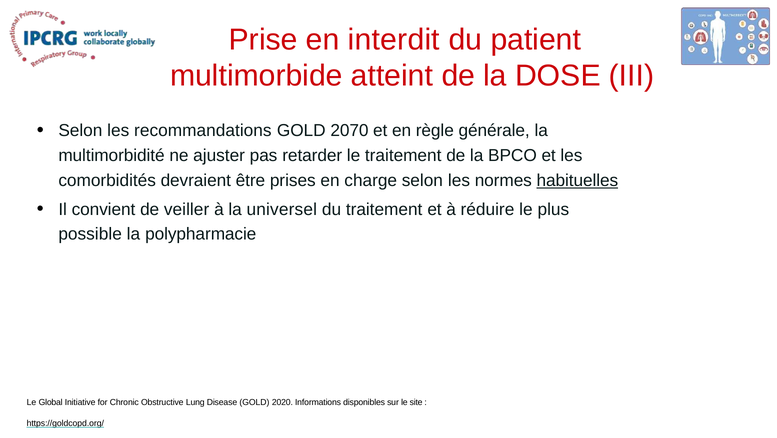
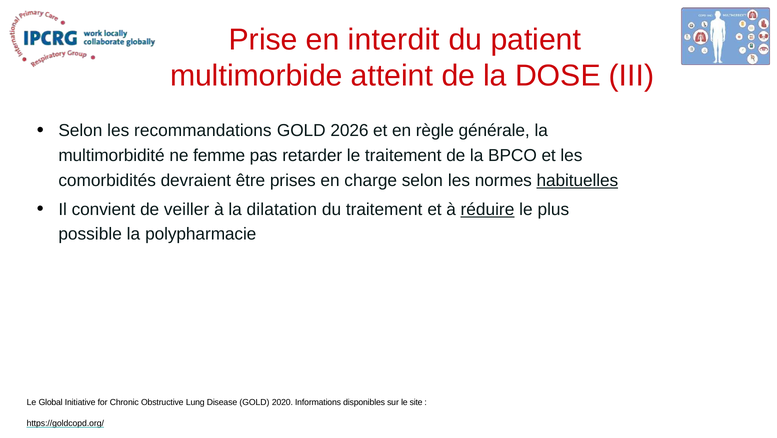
2070: 2070 -> 2026 (349, 131)
ajuster: ajuster -> femme (219, 155)
universel: universel -> dilatation (282, 209)
réduire underline: none -> present (487, 209)
